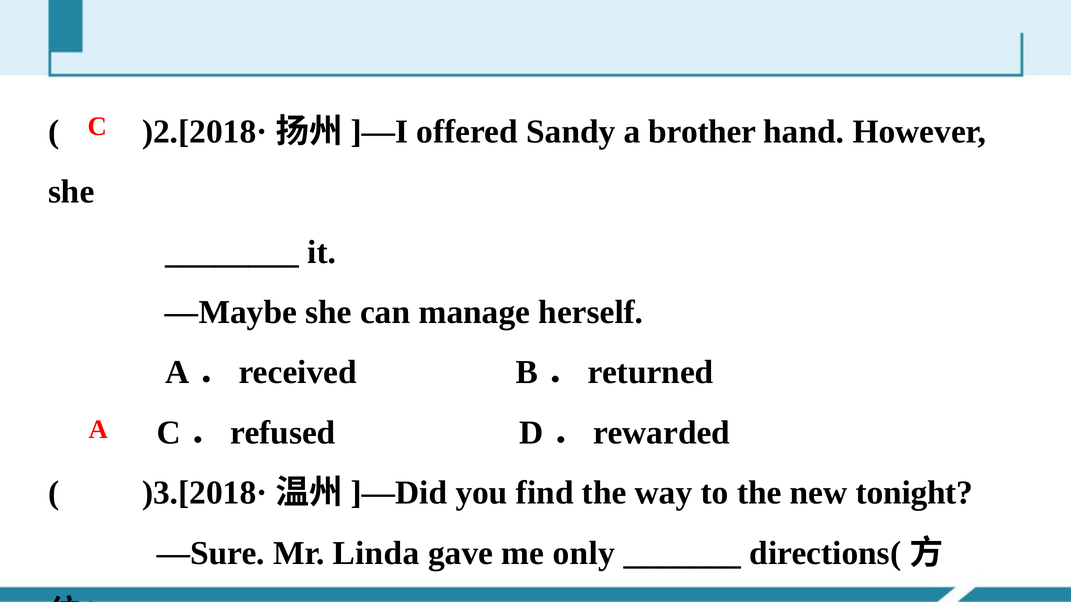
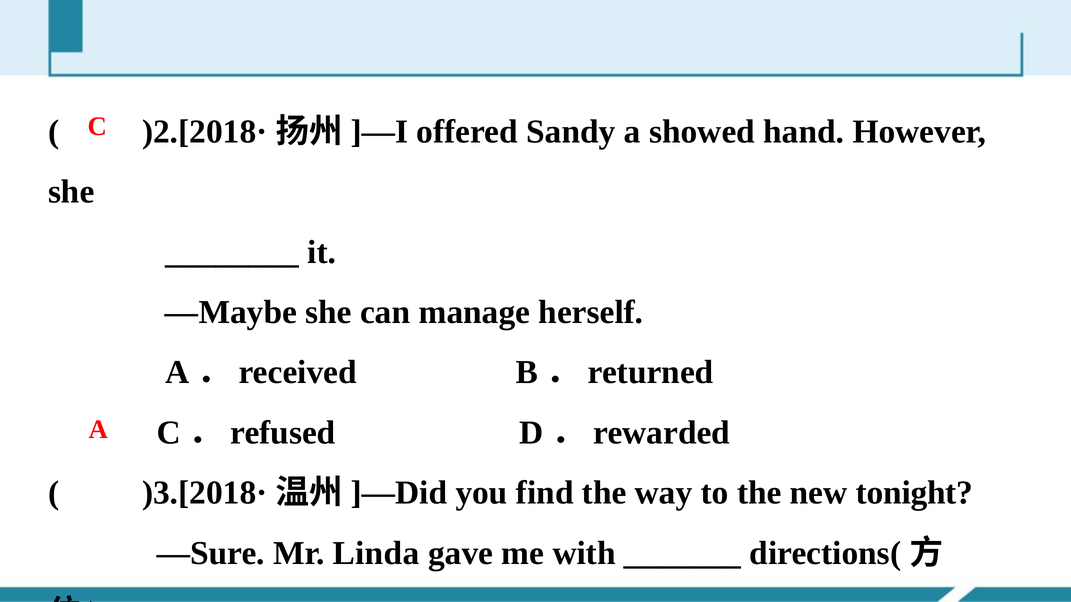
brother: brother -> showed (702, 132)
only: only -> with (584, 553)
